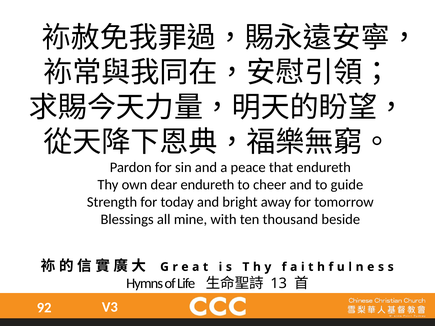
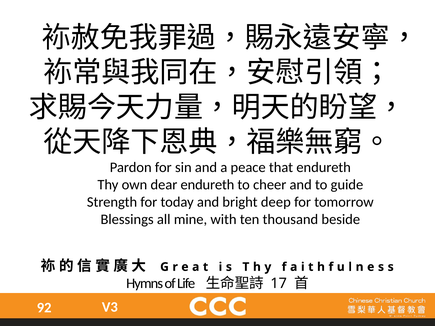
away: away -> deep (276, 202)
13: 13 -> 17 (279, 284)
